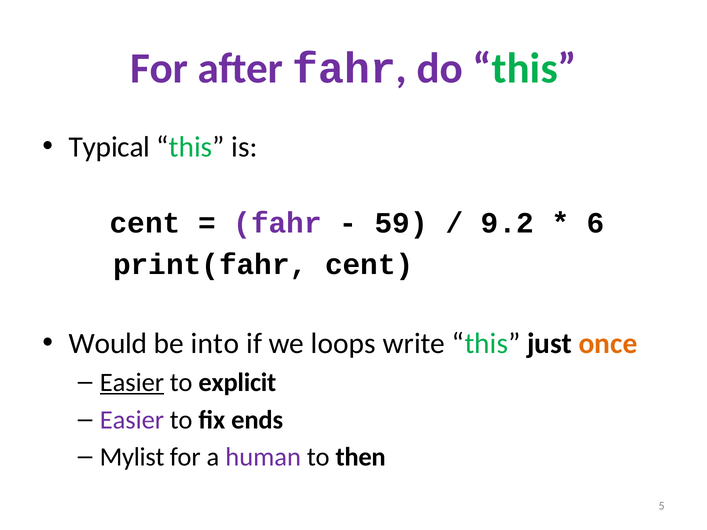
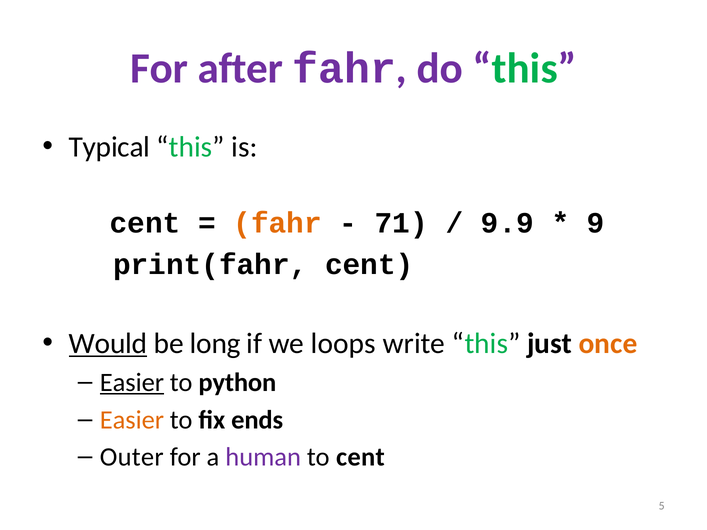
fahr colour: purple -> orange (278, 223)
59: 59 -> 71 (401, 223)
9.2: 9.2 -> 9.9 (507, 223)
6: 6 -> 9 (596, 223)
Would underline: none -> present (108, 344)
into: into -> long (215, 344)
explicit: explicit -> python (237, 383)
Easier colour: purple -> orange (132, 420)
Mylist: Mylist -> Outer (132, 457)
to then: then -> cent (360, 457)
